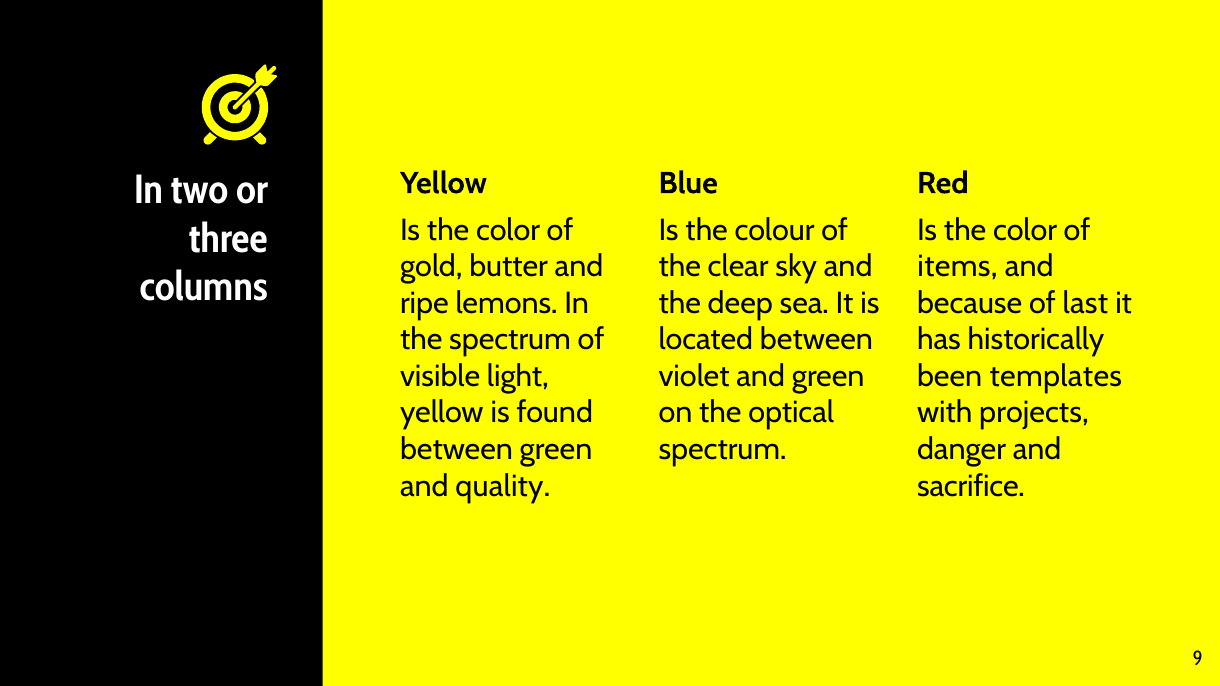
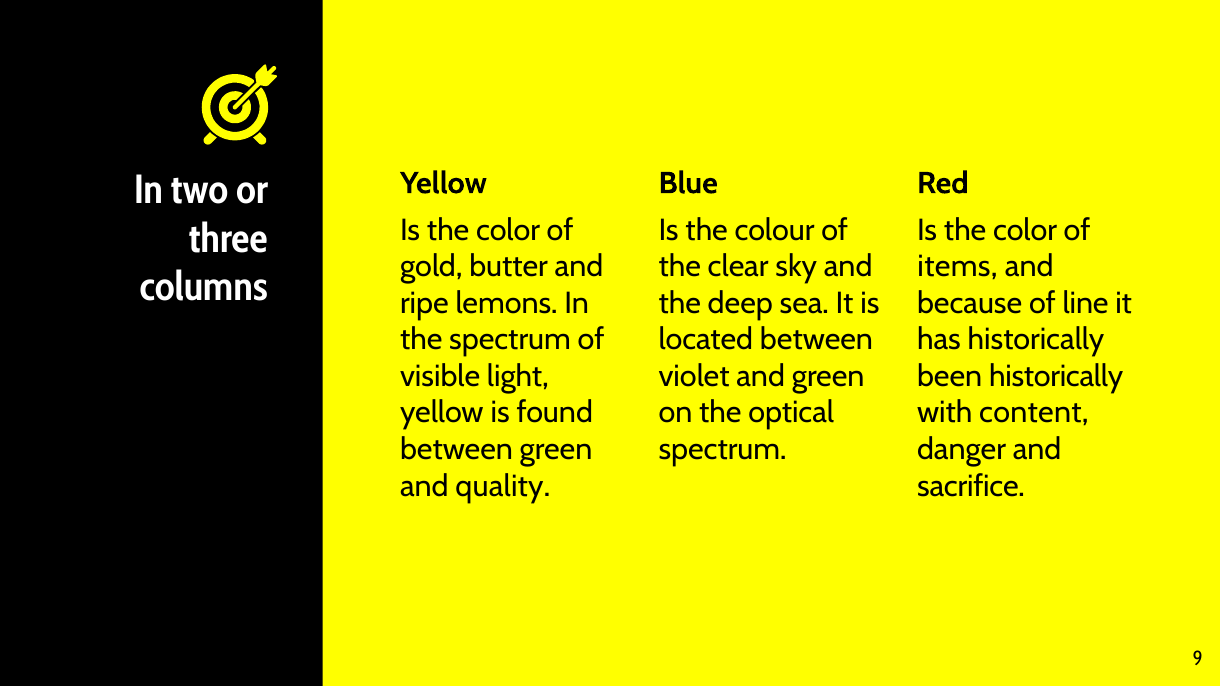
last: last -> line (1086, 303)
been templates: templates -> historically (1056, 376)
projects: projects -> content (1034, 413)
